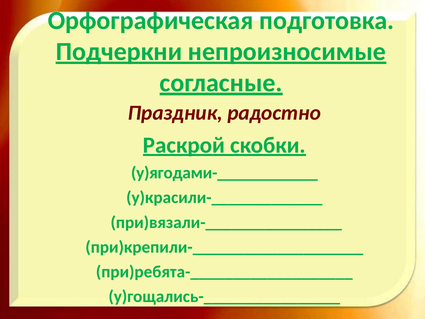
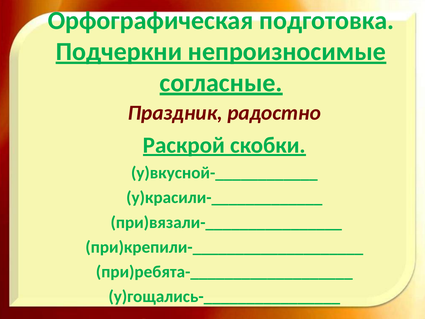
у)ягодами-____________: у)ягодами-____________ -> у)вкусной-____________ (224, 173)
